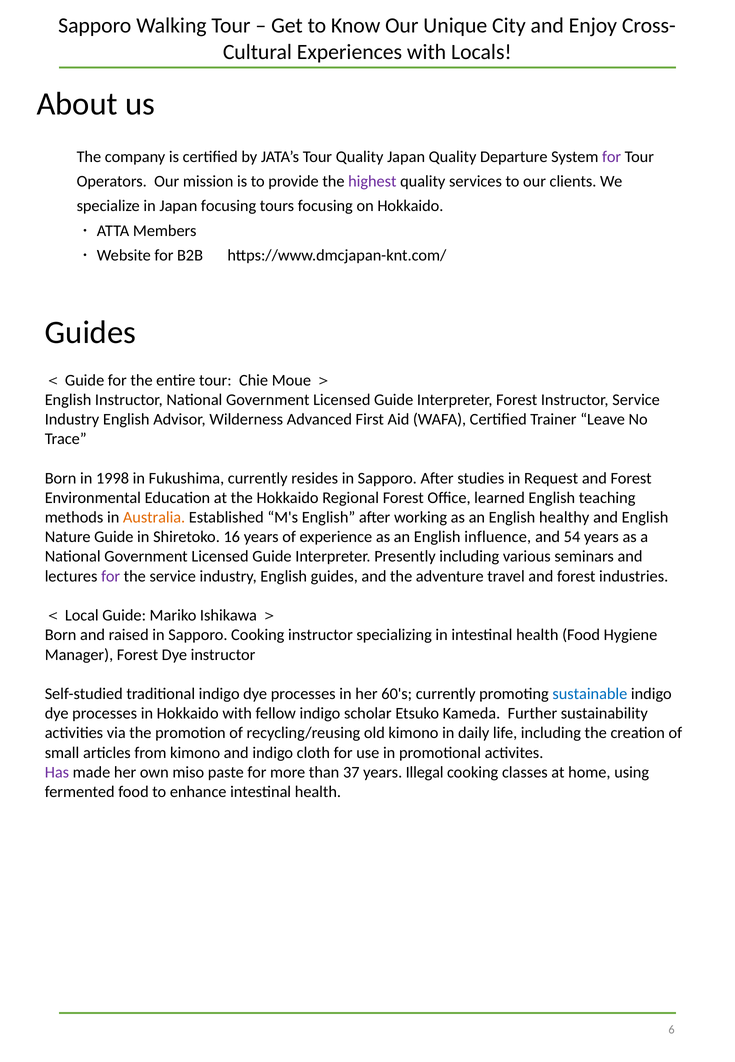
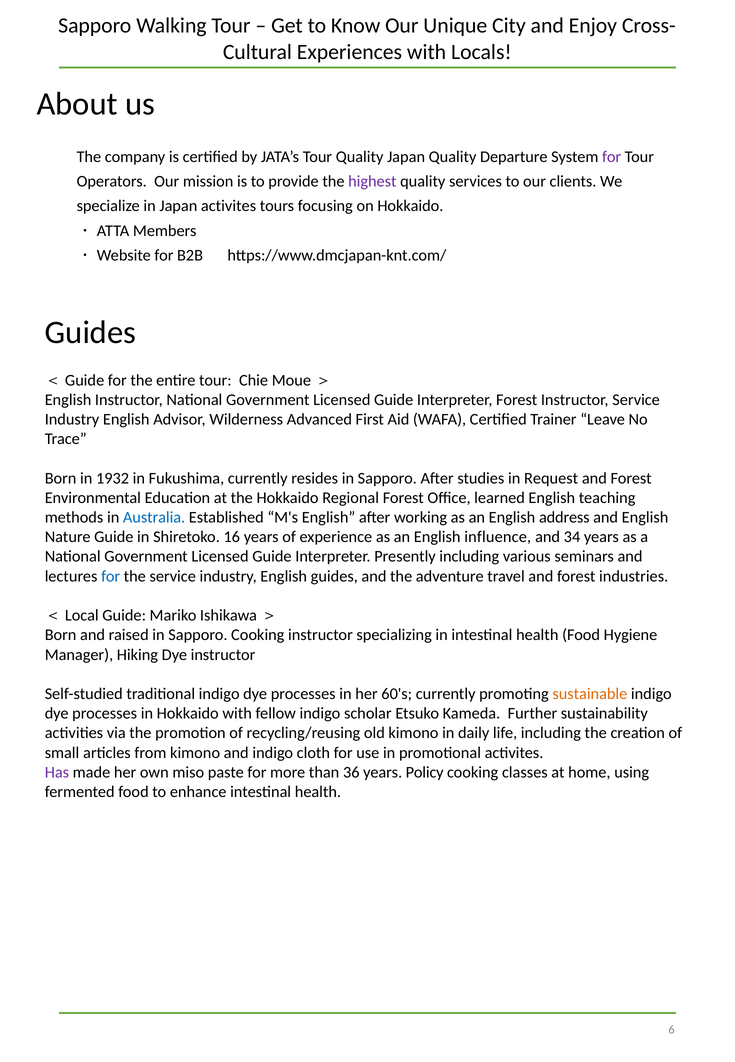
Japan focusing: focusing -> activites (229, 206)
1998: 1998 -> 1932 (113, 478)
Australia colour: orange -> blue (154, 517)
healthy: healthy -> address (564, 517)
54: 54 -> 34 (572, 537)
for colour: purple -> blue (111, 576)
Manager Forest: Forest -> Hiking (137, 654)
sustainable colour: blue -> orange (590, 694)
37: 37 -> 36 (351, 772)
Illegal: Illegal -> Policy (425, 772)
